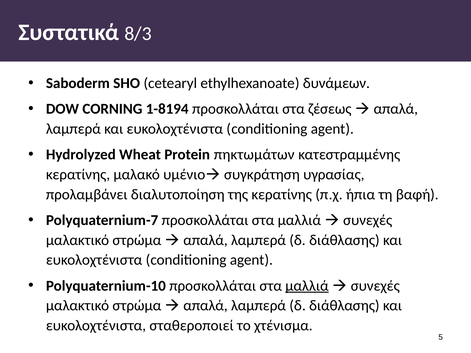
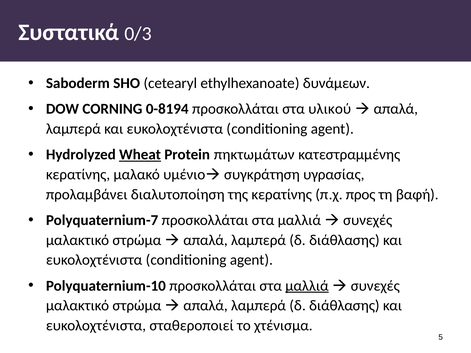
8/3: 8/3 -> 0/3 (138, 34)
1-8194: 1-8194 -> 0-8194 (167, 109)
ζέσεως: ζέσεως -> υλικού (330, 109)
Wheat underline: none -> present (140, 155)
ήπια: ήπια -> προς (361, 195)
